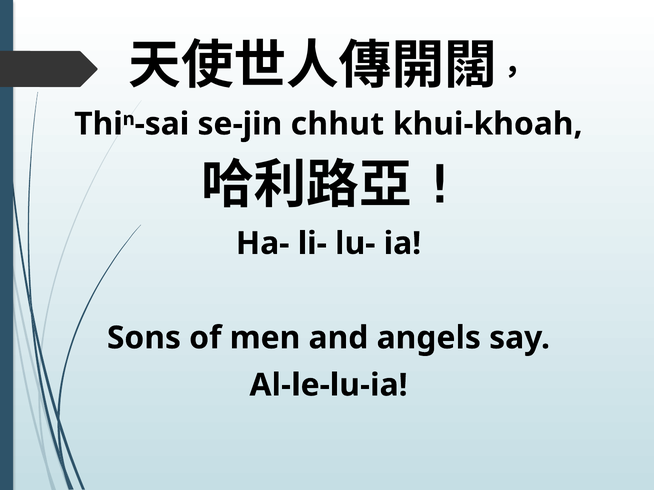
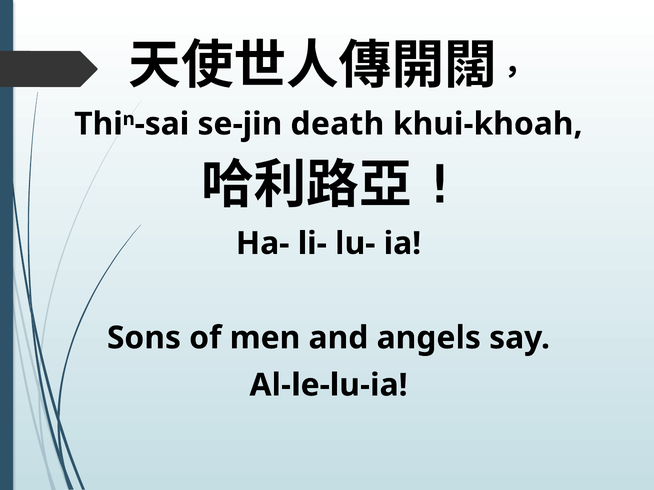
chhut: chhut -> death (337, 124)
